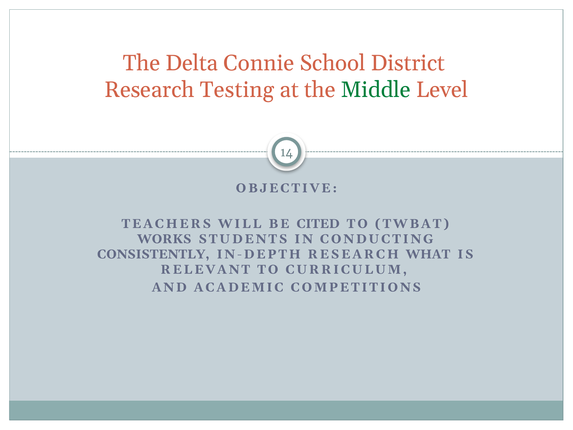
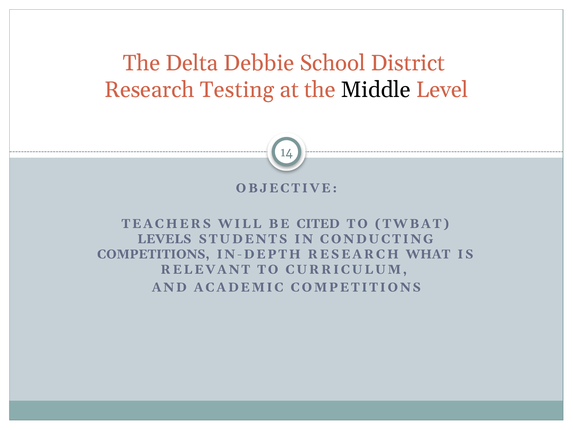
Connie: Connie -> Debbie (259, 63)
Middle colour: green -> black (376, 90)
WORKS: WORKS -> LEVELS (164, 239)
CONSISTENTLY: CONSISTENTLY -> COMPETITIONS (153, 254)
